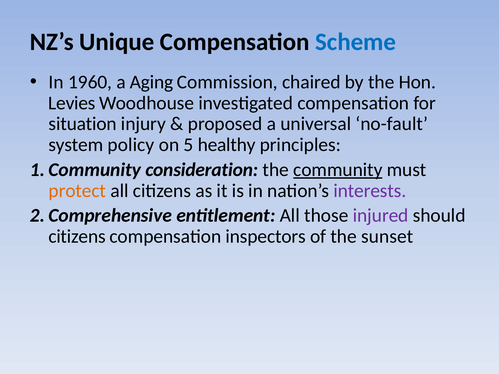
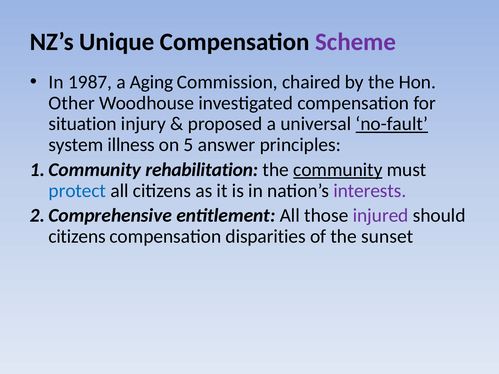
Scheme colour: blue -> purple (356, 42)
1960: 1960 -> 1987 (90, 82)
Levies: Levies -> Other (72, 103)
no-fault underline: none -> present (392, 124)
policy: policy -> illness (131, 145)
healthy: healthy -> answer (227, 145)
consideration: consideration -> rehabilitation (202, 170)
protect colour: orange -> blue (77, 191)
inspectors: inspectors -> disparities (266, 237)
